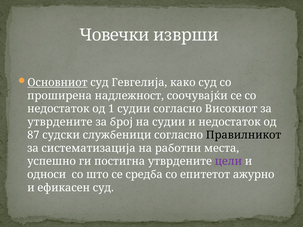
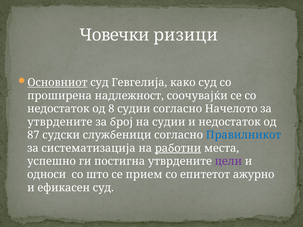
изврши: изврши -> ризици (186, 35)
1: 1 -> 8 (111, 109)
Високиот: Високиот -> Начелото (231, 109)
Правилникот colour: black -> blue (244, 135)
работни underline: none -> present (178, 148)
средба: средба -> прием (144, 175)
